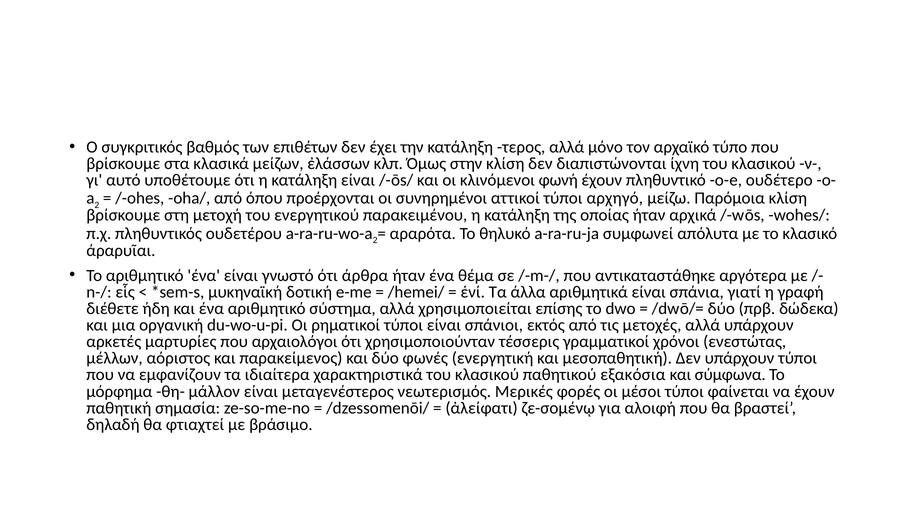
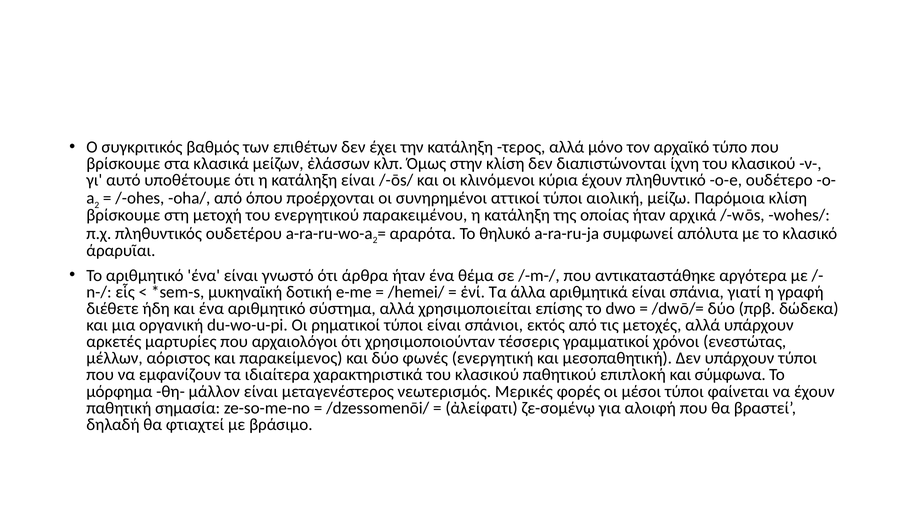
φωνή: φωνή -> κύρια (558, 180)
αρχηγό: αρχηγό -> αιολική (615, 198)
εξακόσια: εξακόσια -> επιπλοκή (633, 375)
